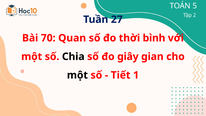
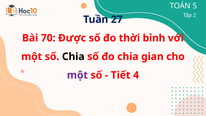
Quan: Quan -> Được (72, 38)
đo giây: giây -> chia (128, 57)
một colour: black -> purple (77, 75)
1: 1 -> 4 (136, 75)
